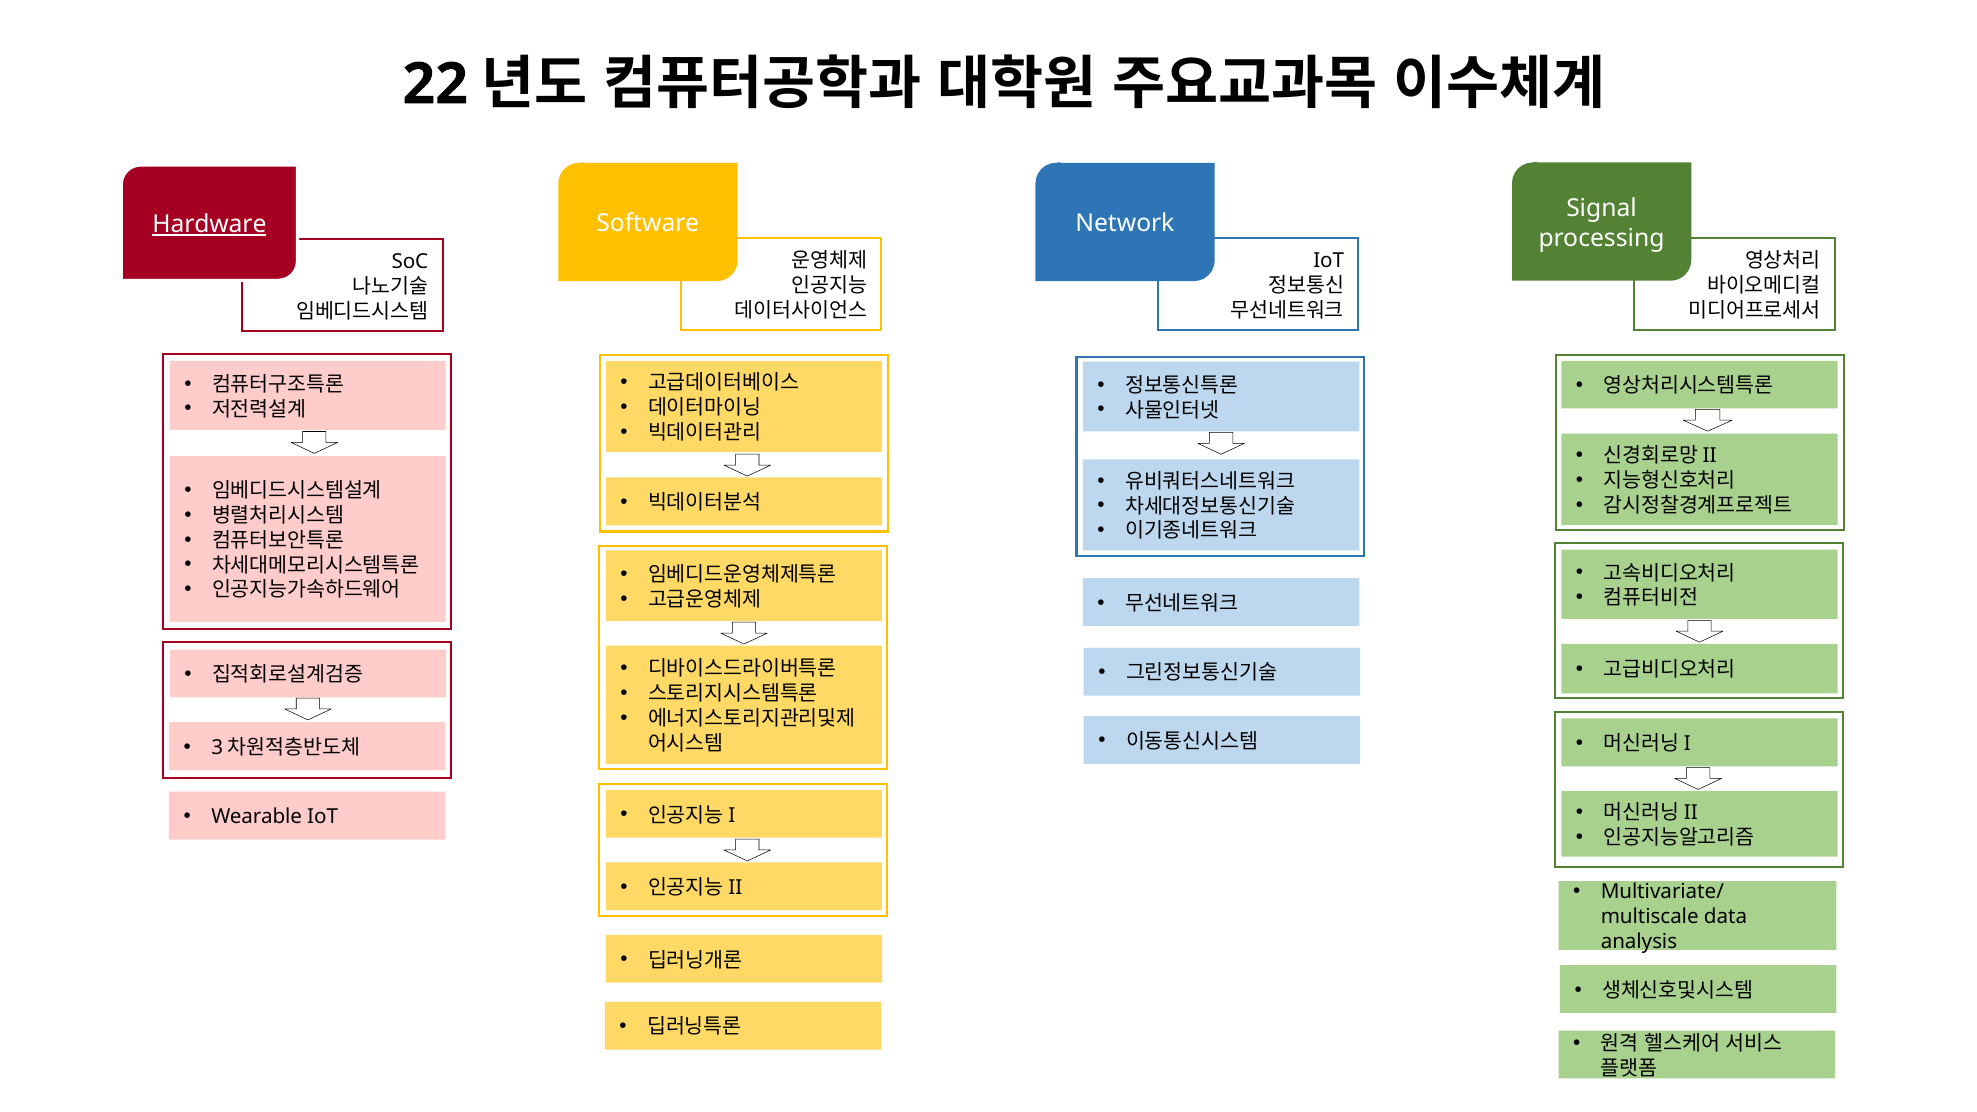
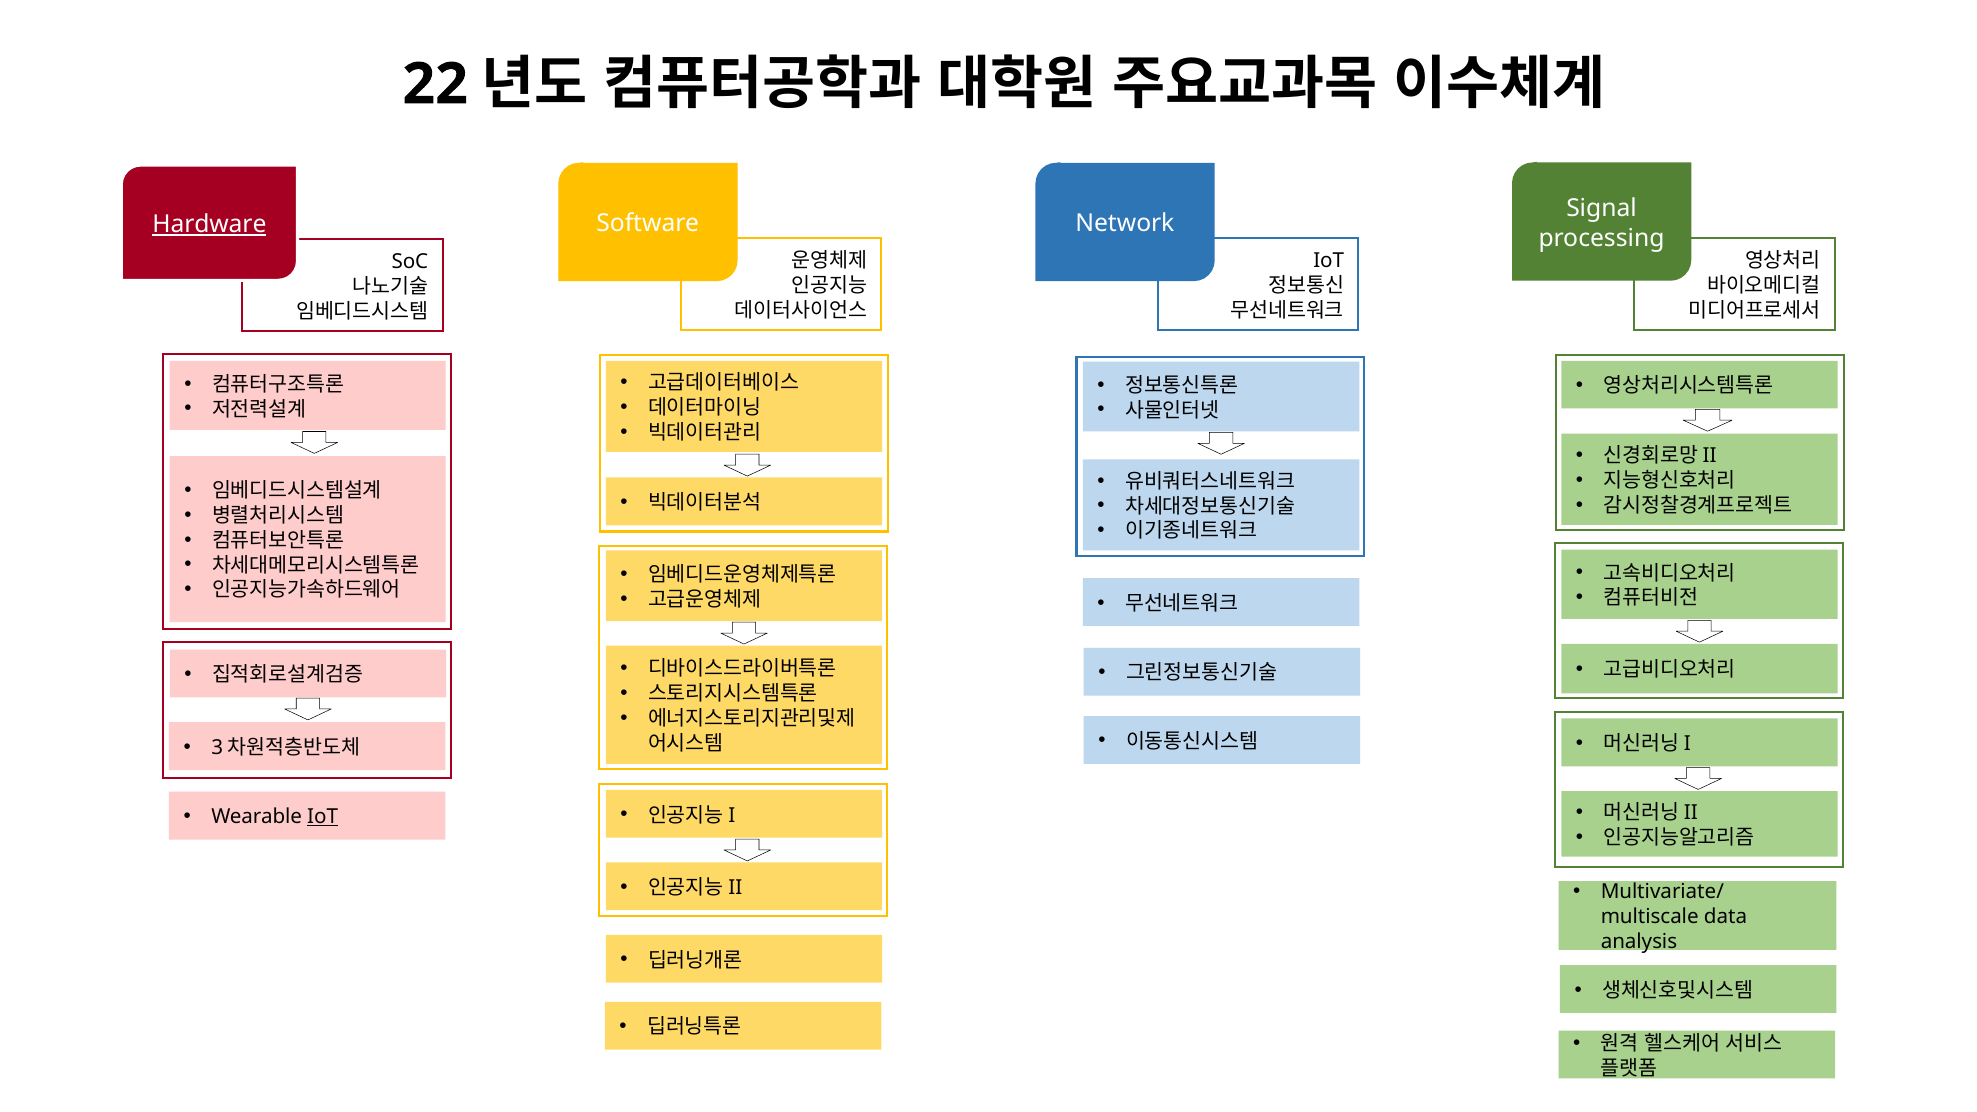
IoT underline: none -> present (323, 817)
